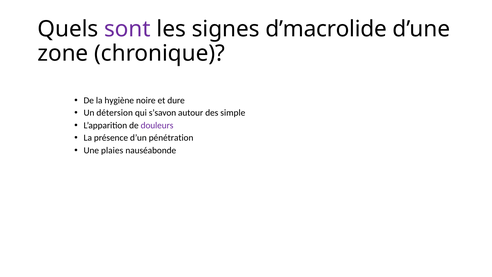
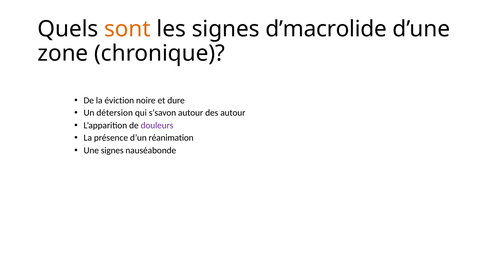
sont colour: purple -> orange (127, 29)
hygiène: hygiène -> éviction (119, 100)
des simple: simple -> autour (233, 113)
pénétration: pénétration -> réanimation (171, 138)
Une plaies: plaies -> signes (112, 150)
